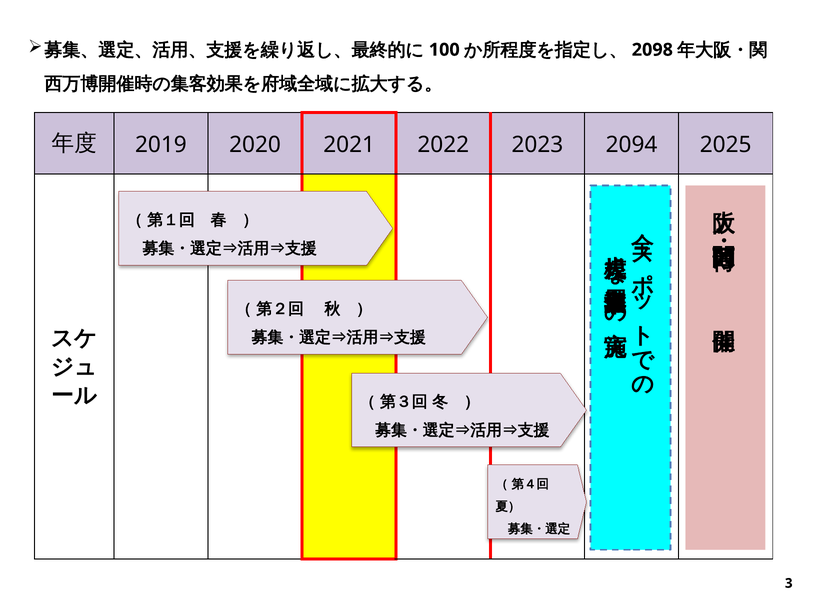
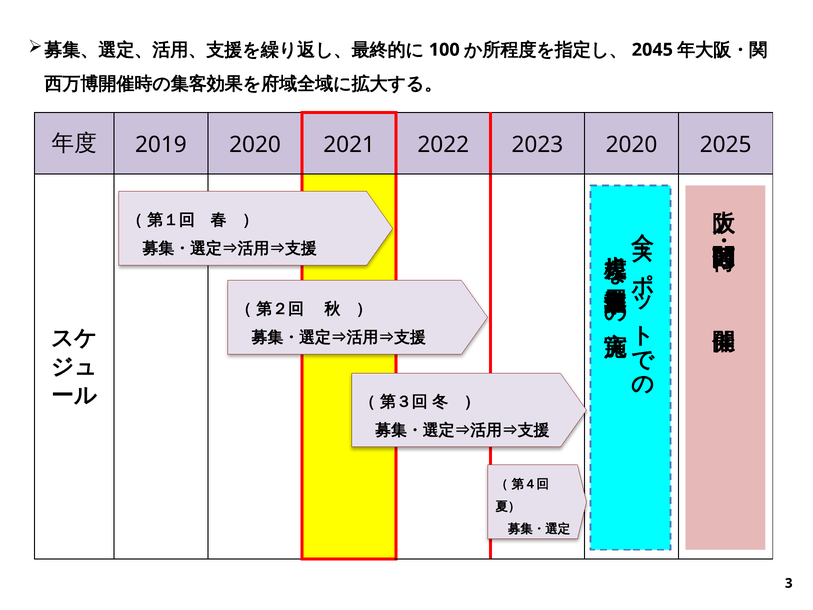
2098: 2098 -> 2045 (652, 50)
2023 2094: 2094 -> 2020 (632, 145)
